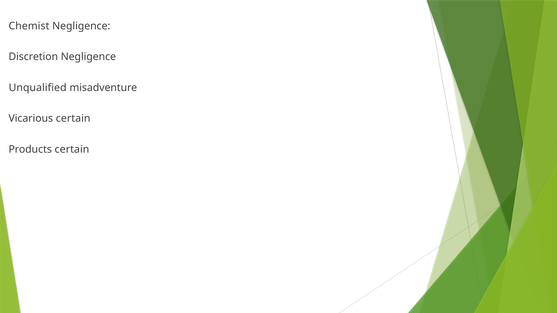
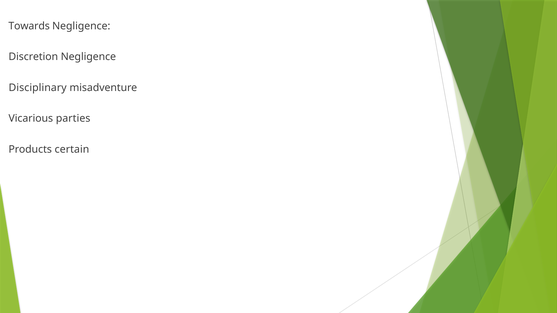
Chemist: Chemist -> Towards (29, 26)
Unqualified: Unqualified -> Disciplinary (38, 88)
Vicarious certain: certain -> parties (73, 119)
